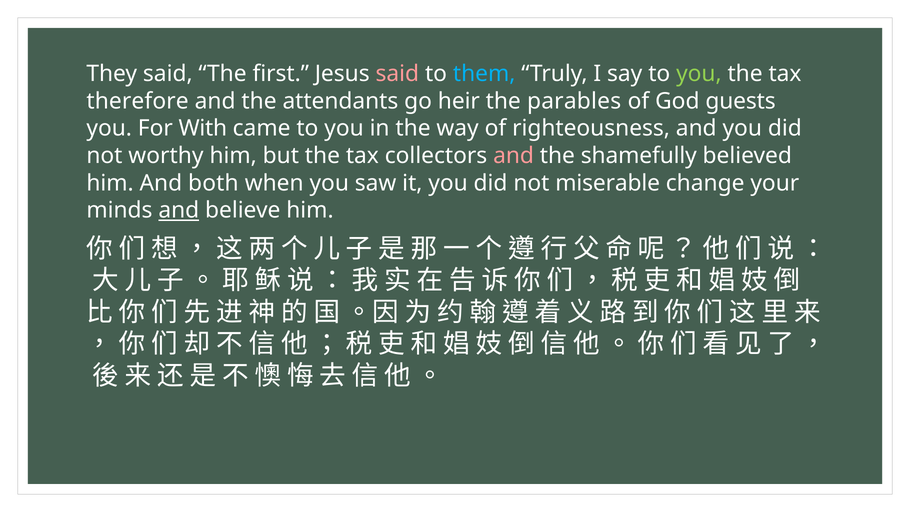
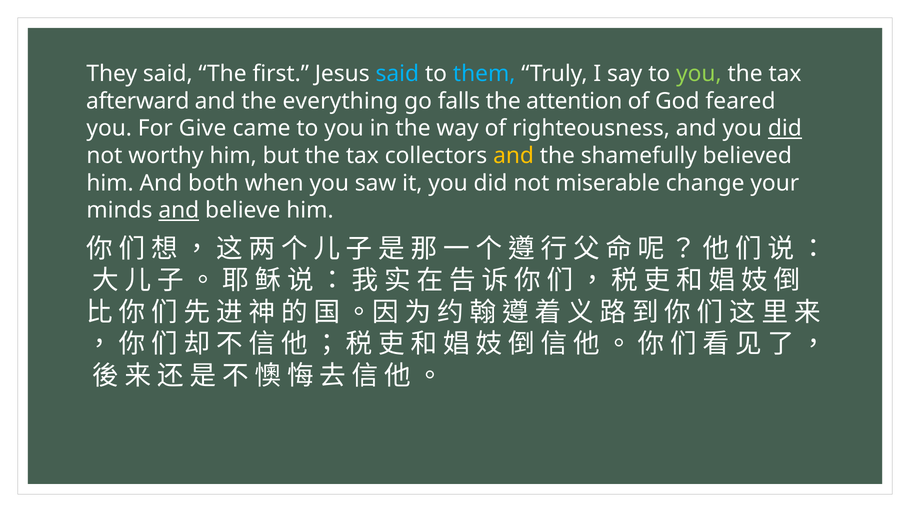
said colour: pink -> light blue (397, 74)
therefore: therefore -> afterward (138, 101)
attendants: attendants -> everything (340, 101)
heir: heir -> falls (459, 101)
parables: parables -> attention (574, 101)
guests: guests -> feared (740, 101)
With: With -> Give (203, 128)
did underline: none -> present (785, 128)
and colour: pink -> yellow (514, 156)
